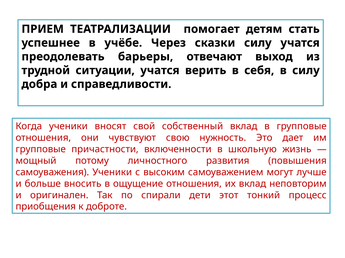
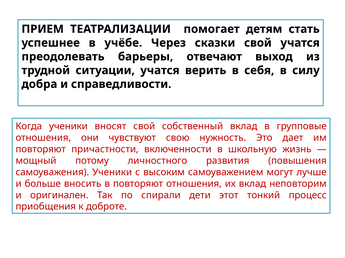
сказки силу: силу -> свой (258, 43)
групповые: групповые -> повторяют (41, 150)
в ощущение: ощущение -> повторяют (138, 184)
